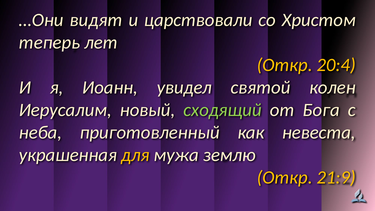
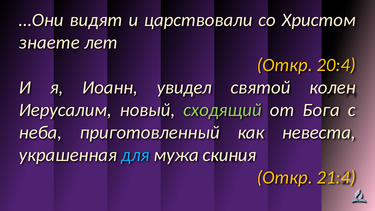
теперь: теперь -> знаете (49, 42)
для colour: yellow -> light blue (135, 155)
землю: землю -> скиния (230, 155)
21:9: 21:9 -> 21:4 (336, 177)
